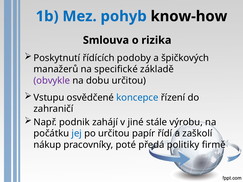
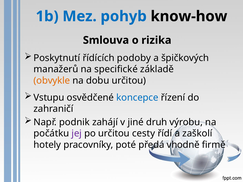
obvykle colour: purple -> orange (52, 81)
stále: stále -> druh (157, 122)
jej colour: blue -> purple (77, 134)
papír: papír -> cesty (144, 134)
nákup: nákup -> hotely (47, 145)
politiky: politiky -> vhodně (183, 145)
